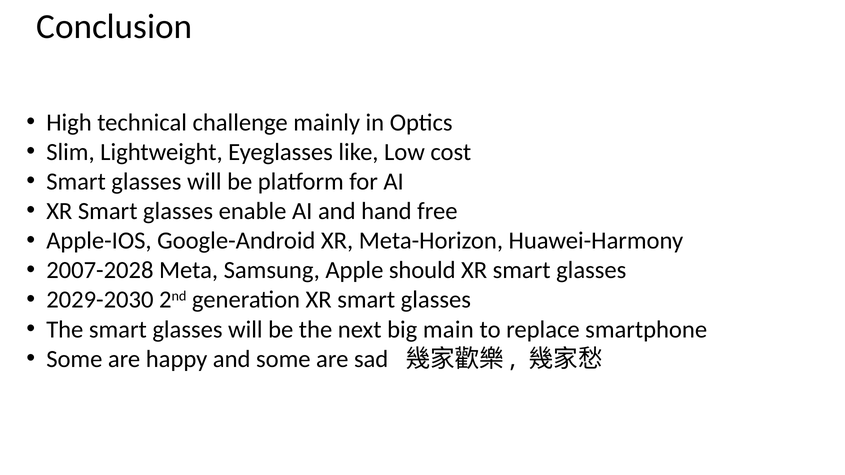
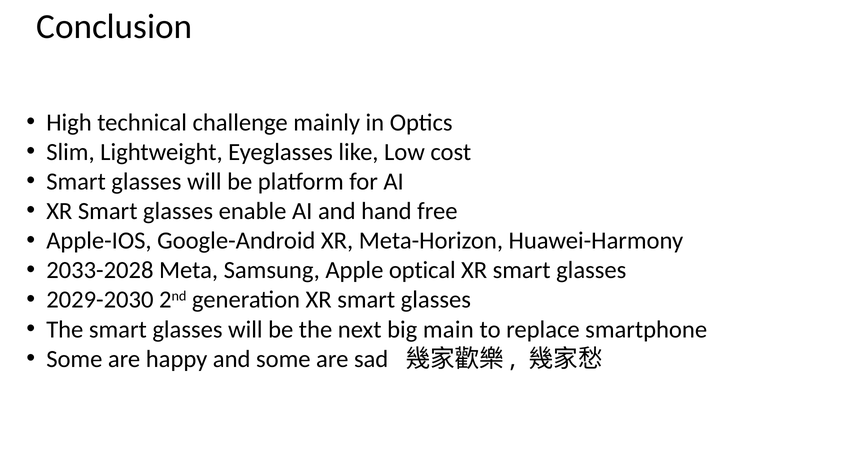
2007-2028: 2007-2028 -> 2033-2028 (100, 271)
should: should -> optical (422, 271)
